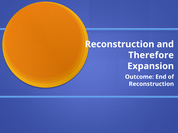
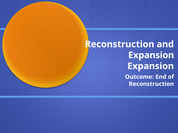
Therefore: Therefore -> Expansion (151, 55)
